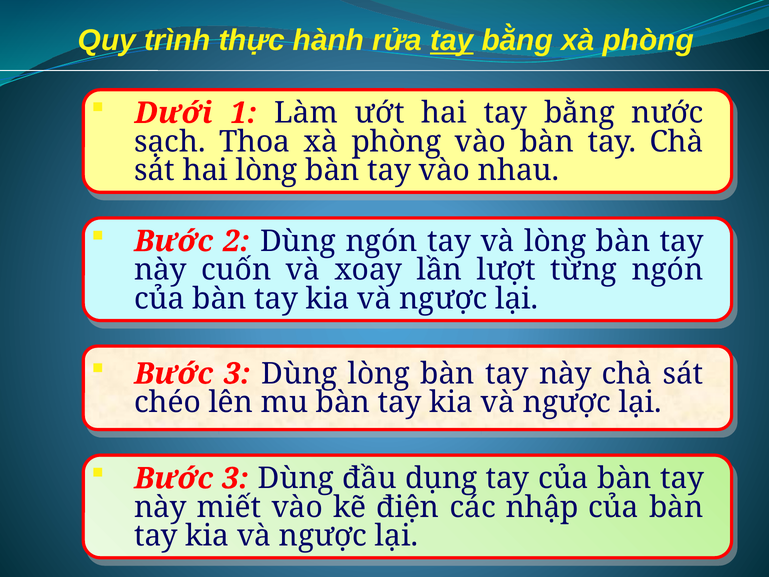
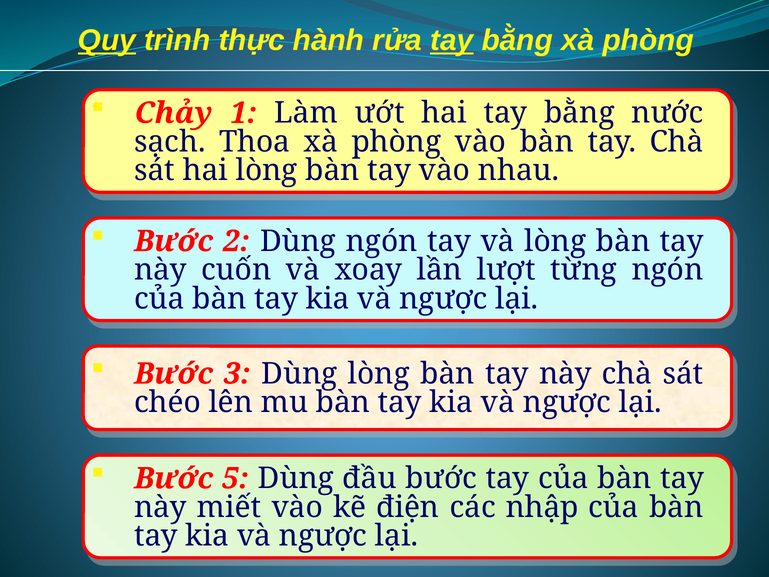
Quy underline: none -> present (107, 41)
Dưới: Dưới -> Chảy (173, 113)
3: 3 -> 5 (235, 478)
đầu dụng: dụng -> bước (441, 478)
